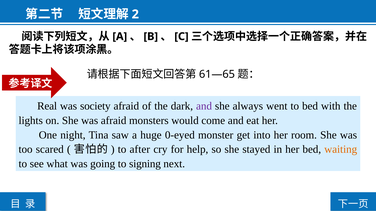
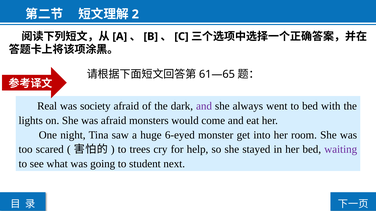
0-eyed: 0-eyed -> 6-eyed (180, 135)
after: after -> trees (140, 150)
waiting colour: orange -> purple (341, 150)
signing: signing -> student (145, 164)
